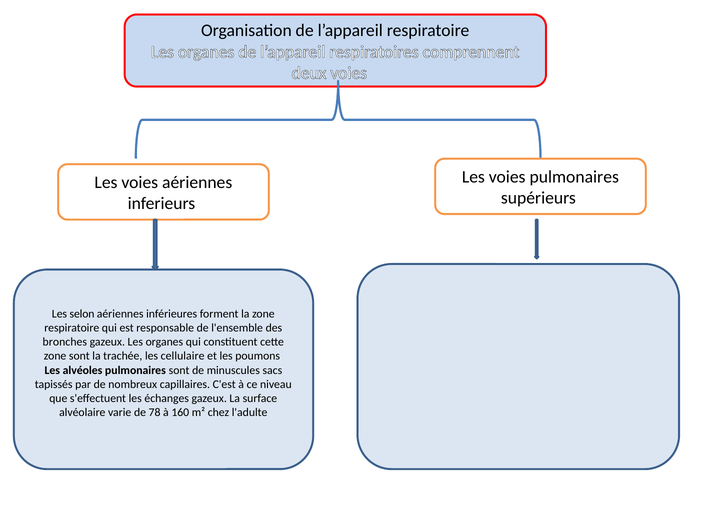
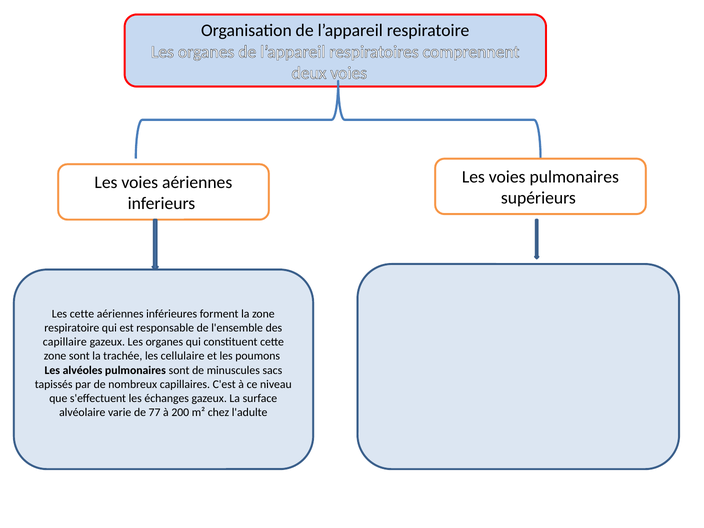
Les selon: selon -> cette (82, 314)
bronches: bronches -> capillaire (65, 342)
78: 78 -> 77 (155, 412)
160: 160 -> 200 (180, 412)
